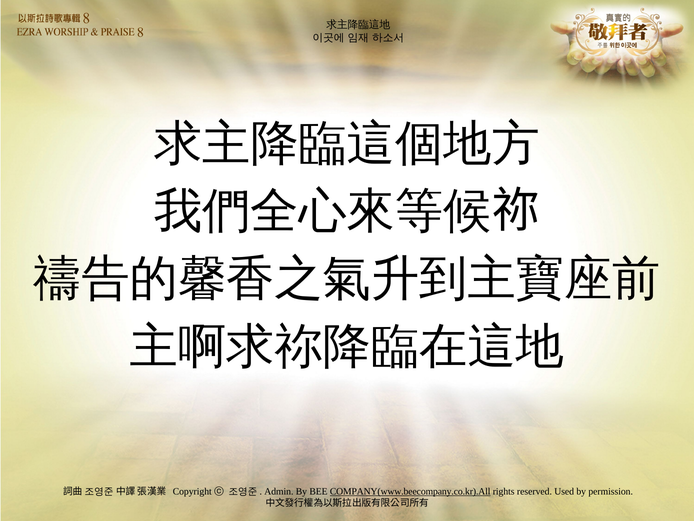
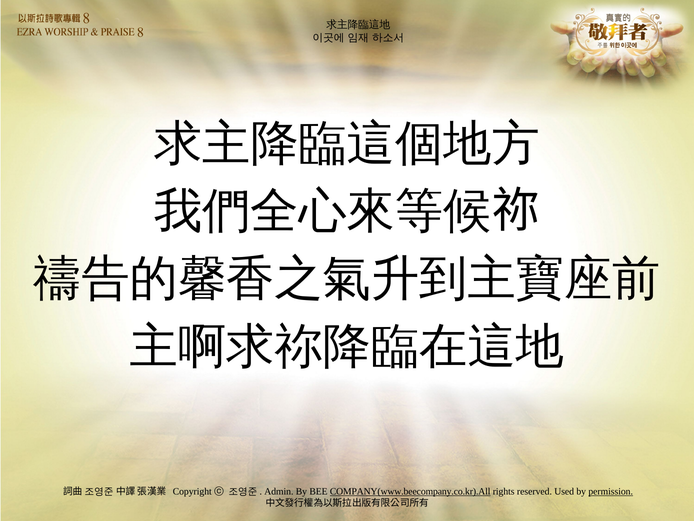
permission underline: none -> present (611, 491)
